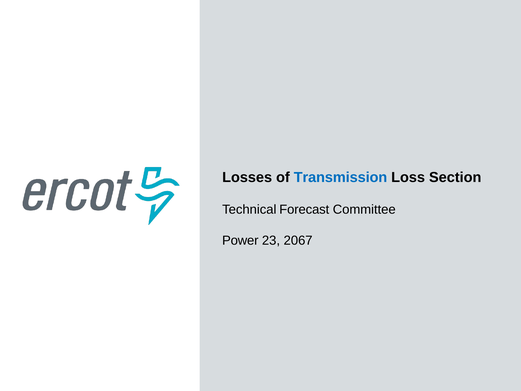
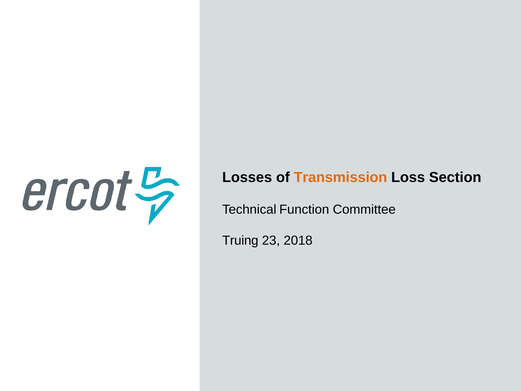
Transmission colour: blue -> orange (341, 177)
Forecast: Forecast -> Function (304, 209)
Power: Power -> Truing (240, 241)
2067: 2067 -> 2018 (298, 241)
